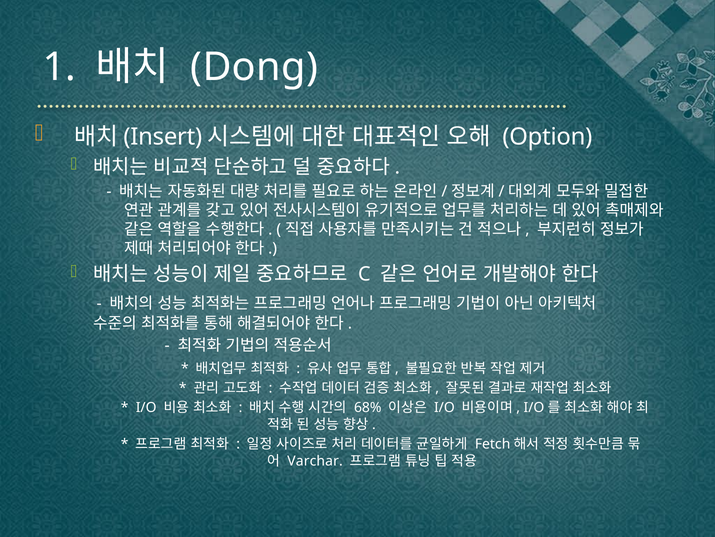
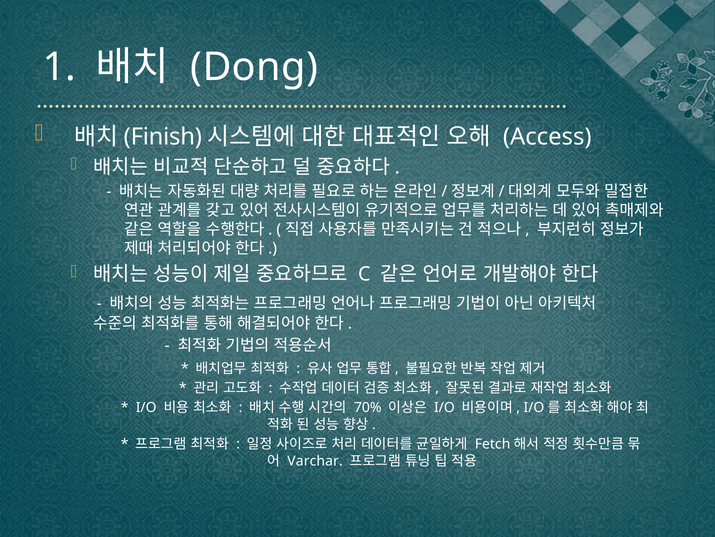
Insert: Insert -> Finish (163, 137)
Option: Option -> Access (547, 137)
68%: 68% -> 70% (368, 407)
